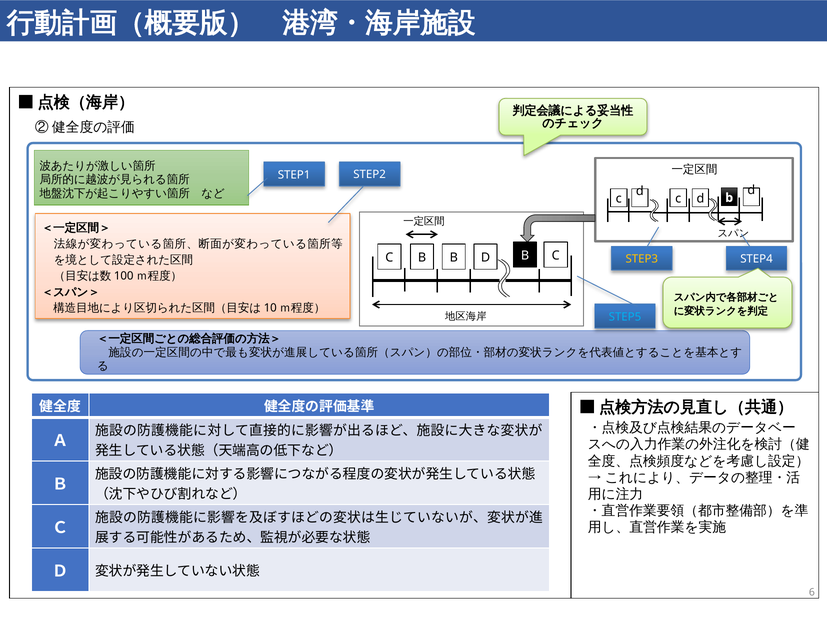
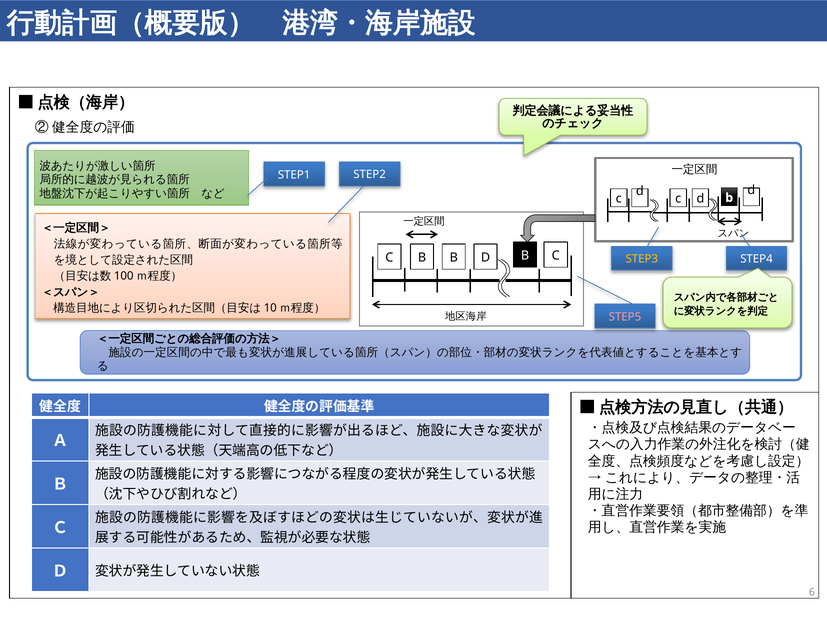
STEP5 colour: light blue -> pink (625, 317)
